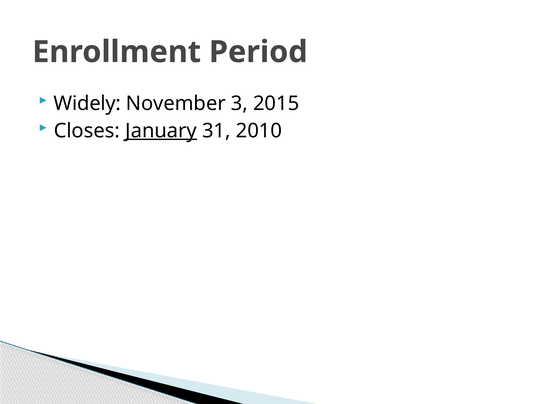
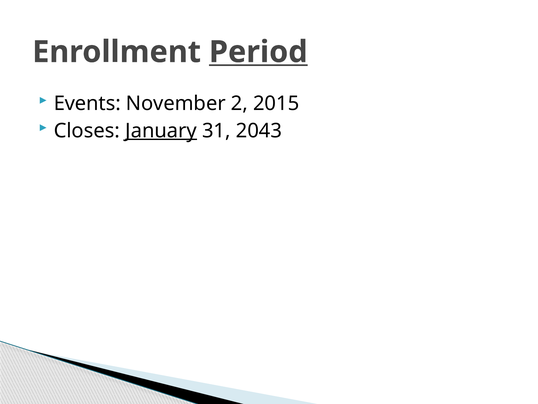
Period underline: none -> present (258, 52)
Widely: Widely -> Events (87, 103)
3: 3 -> 2 (239, 103)
2010: 2010 -> 2043 (259, 131)
